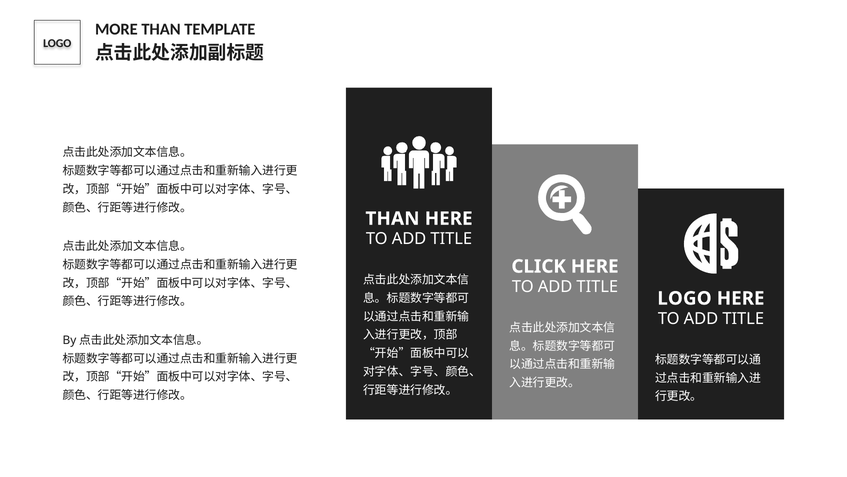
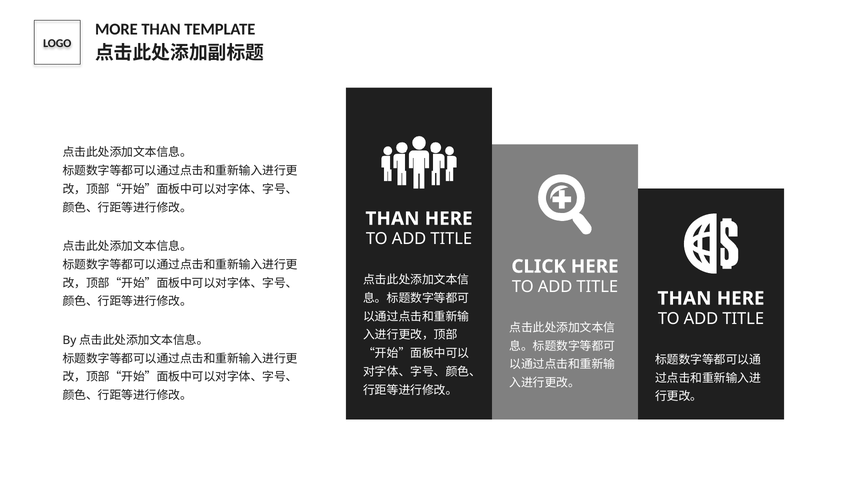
LOGO: LOGO -> THAN (684, 298)
